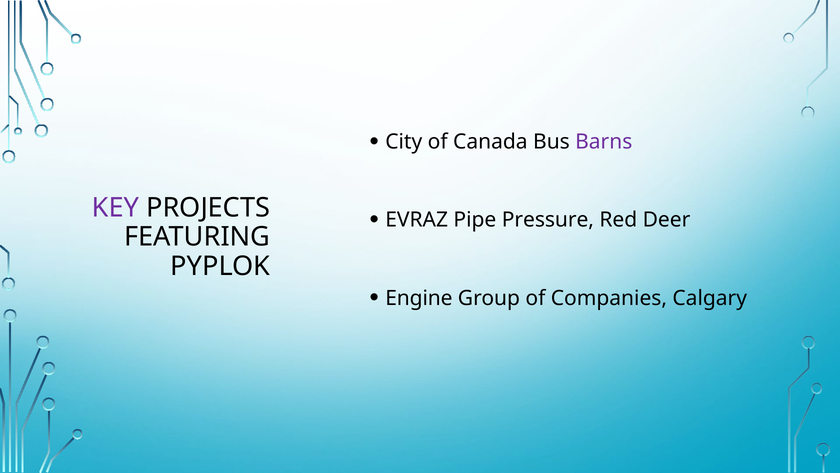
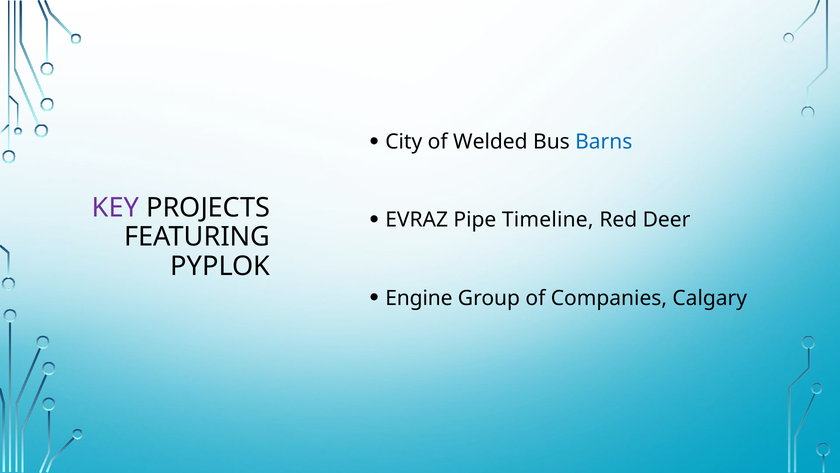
Canada: Canada -> Welded (490, 142)
Barns colour: purple -> blue (604, 142)
Pressure: Pressure -> Timeline (548, 220)
